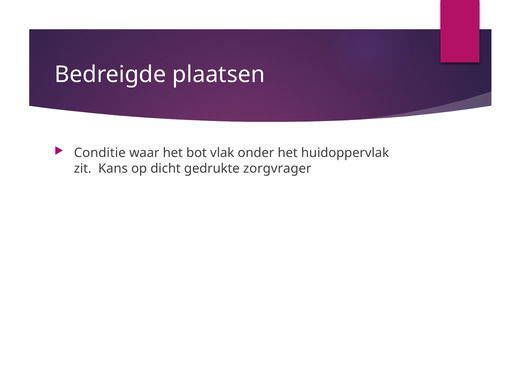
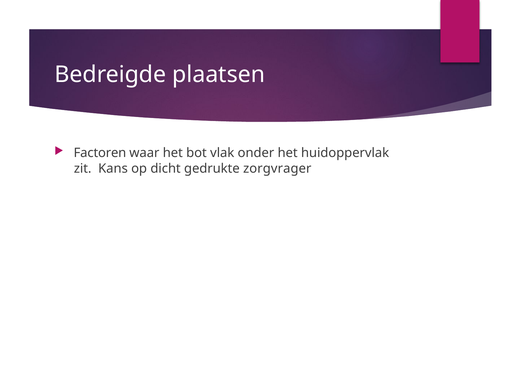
Conditie: Conditie -> Factoren (100, 153)
